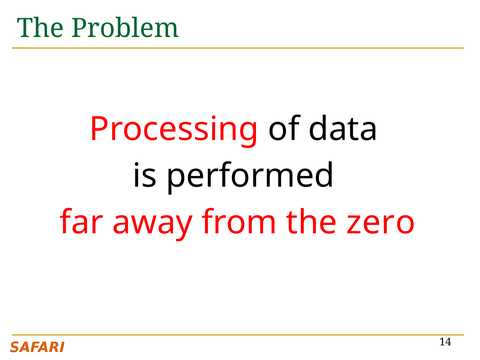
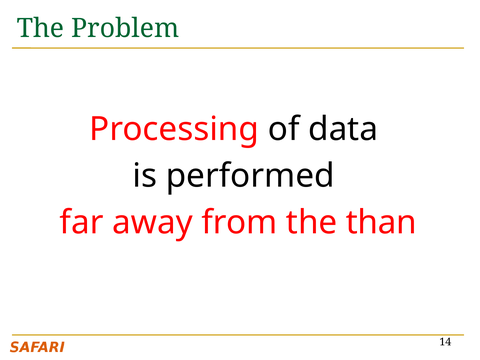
zero: zero -> than (381, 222)
